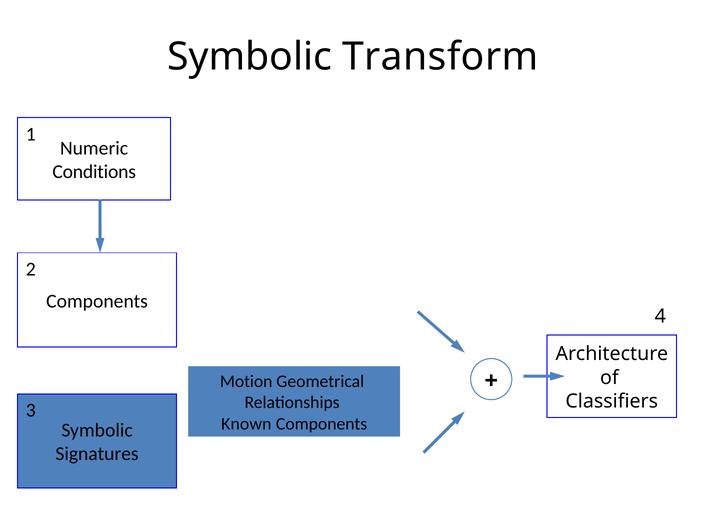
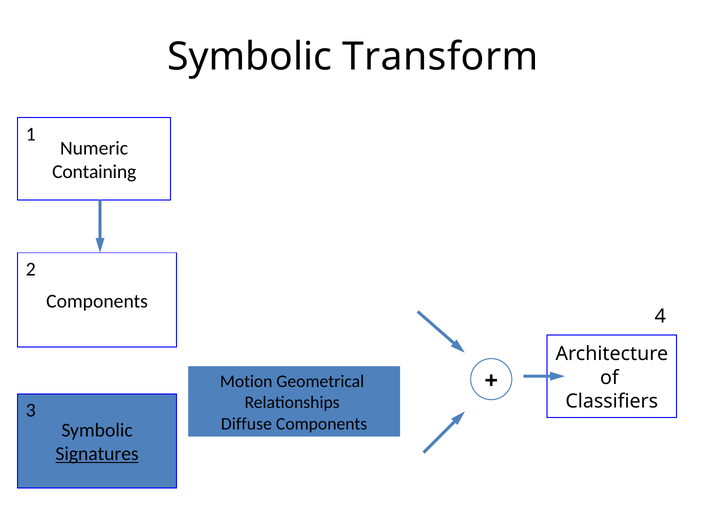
Conditions: Conditions -> Containing (94, 172)
Known: Known -> Diffuse (246, 424)
Signatures underline: none -> present (97, 454)
